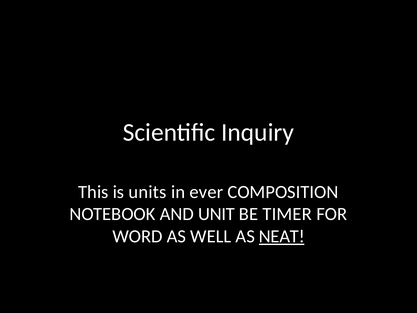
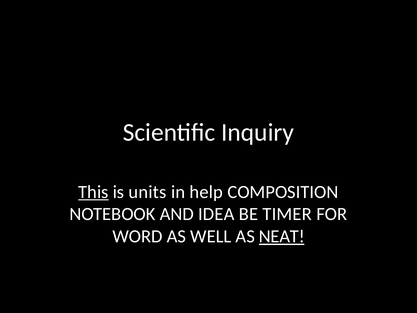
This underline: none -> present (93, 192)
ever: ever -> help (206, 192)
UNIT: UNIT -> IDEA (216, 214)
